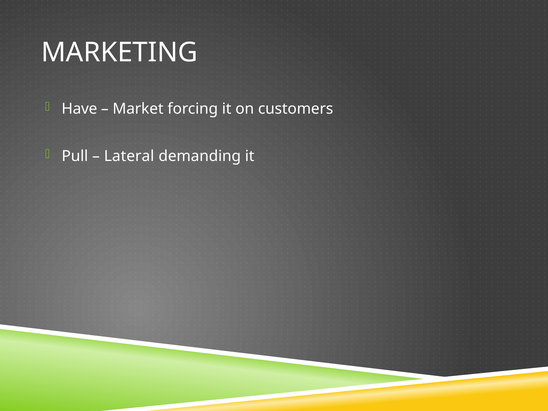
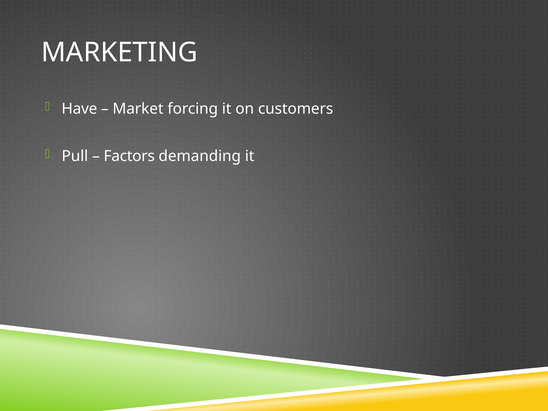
Lateral: Lateral -> Factors (129, 156)
